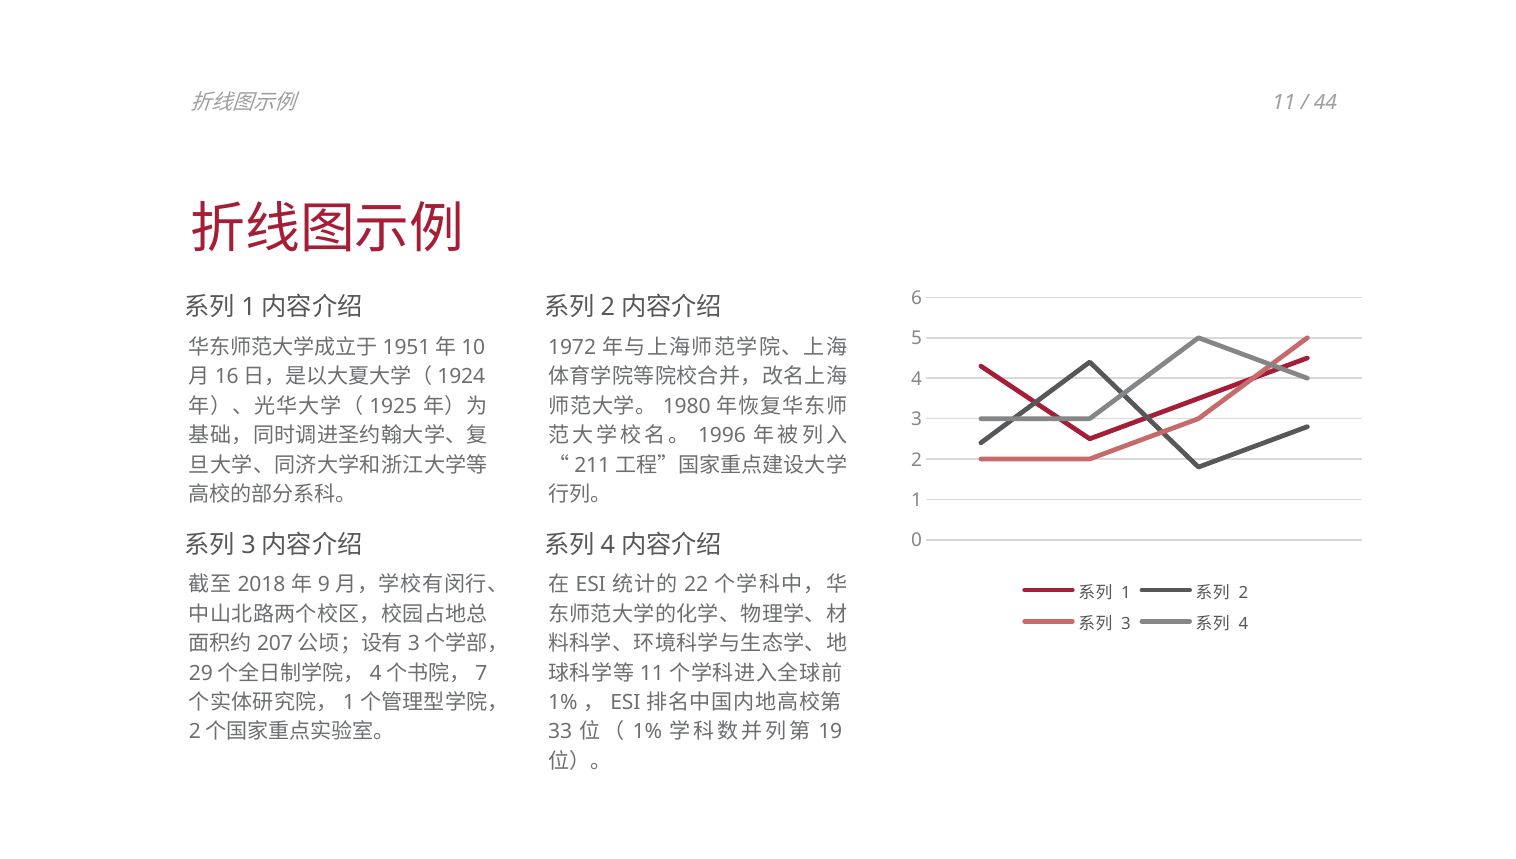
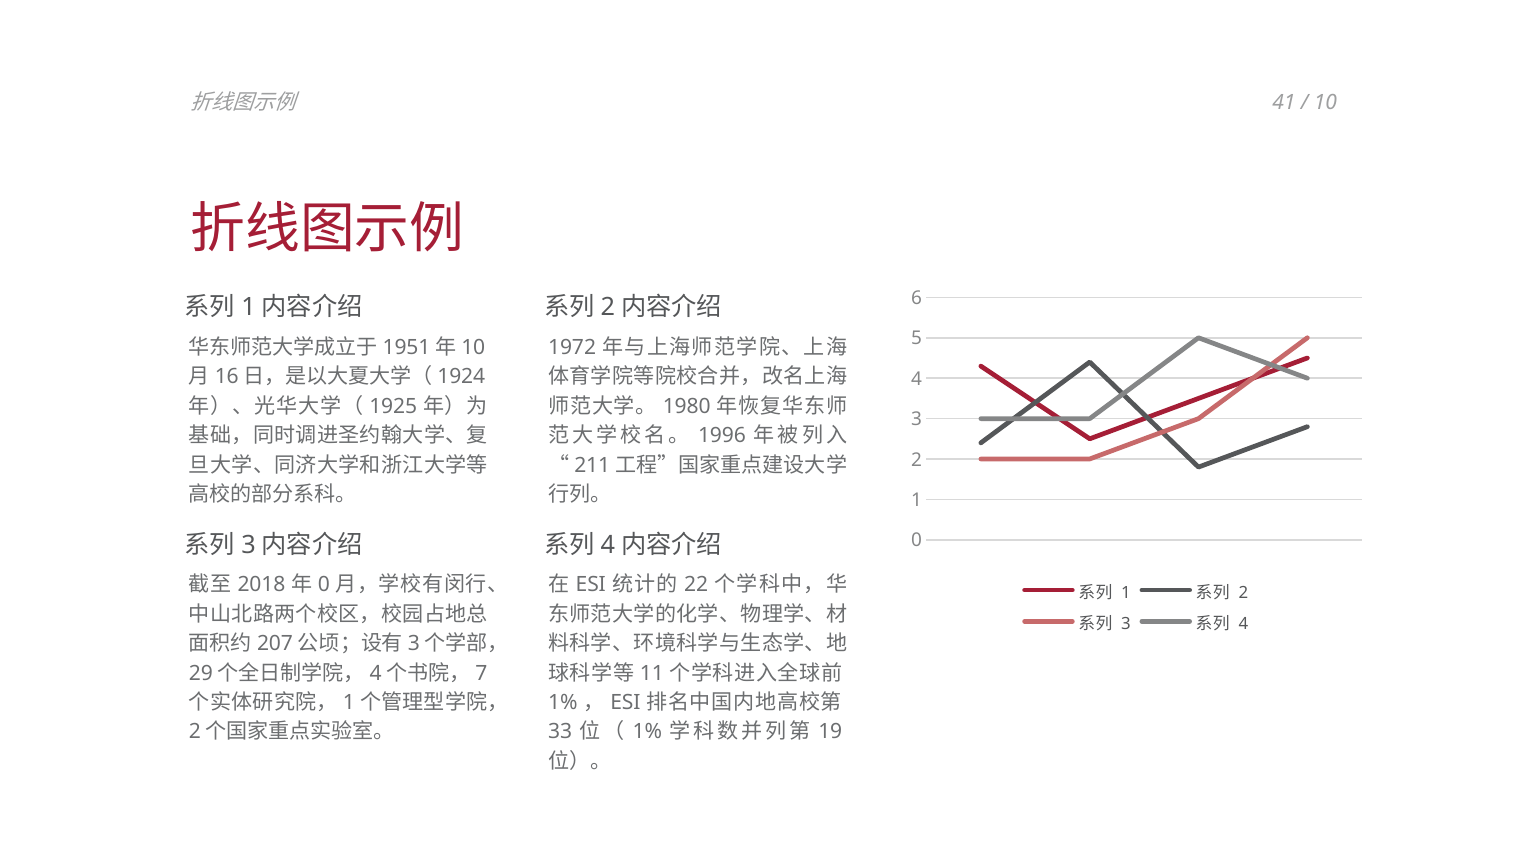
11: 11 -> 41 (1284, 103)
44: 44 -> 10 (1325, 103)
9: 9 -> 0 (324, 585)
